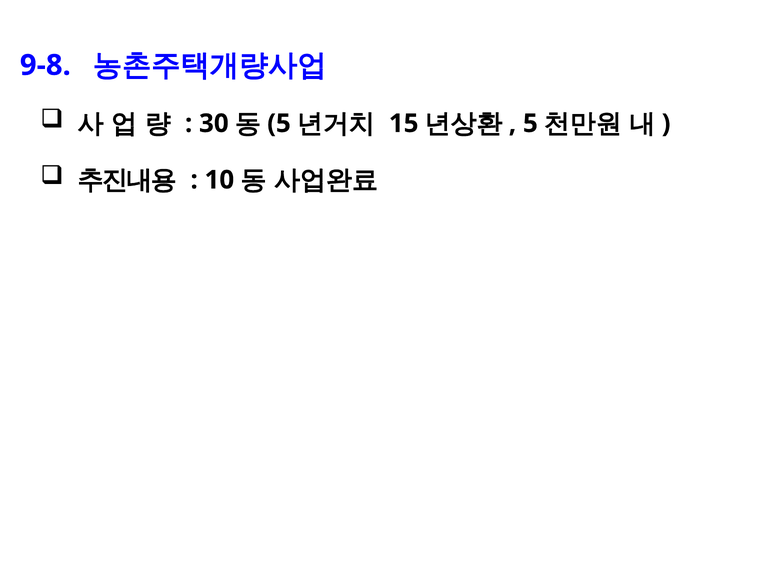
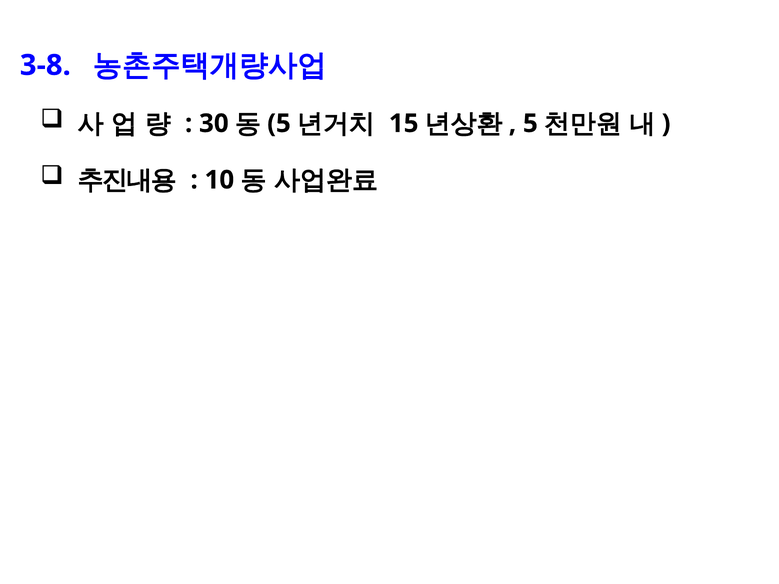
9-8: 9-8 -> 3-8 (45, 65)
